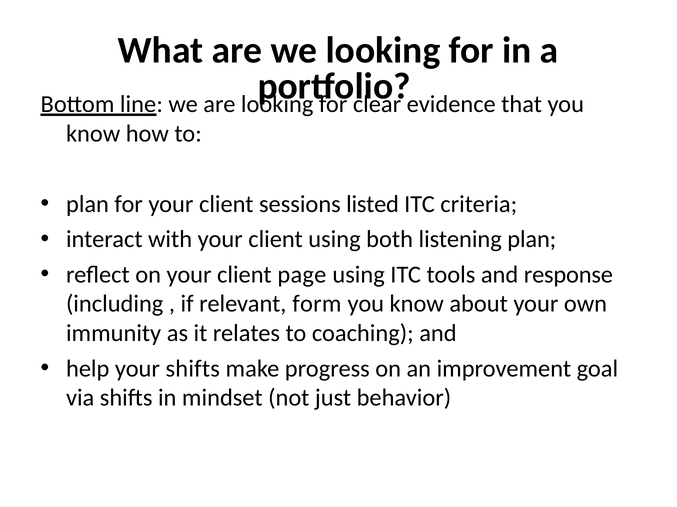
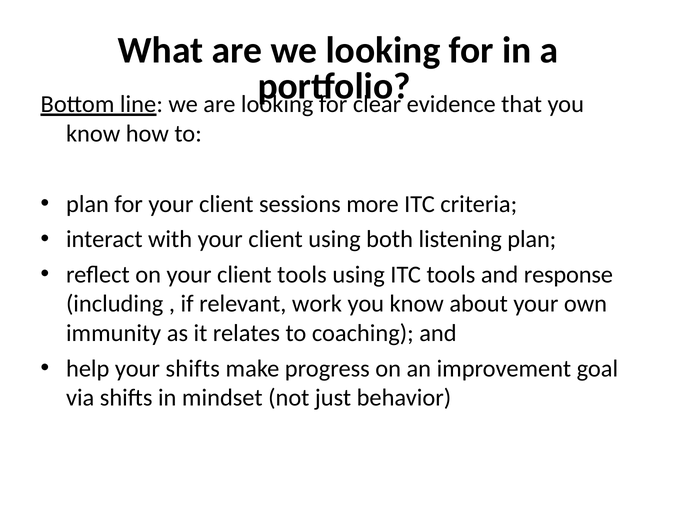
listed: listed -> more (373, 204)
client page: page -> tools (302, 275)
form: form -> work (317, 304)
